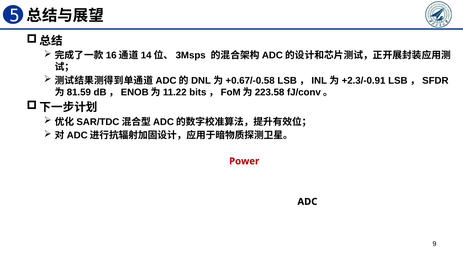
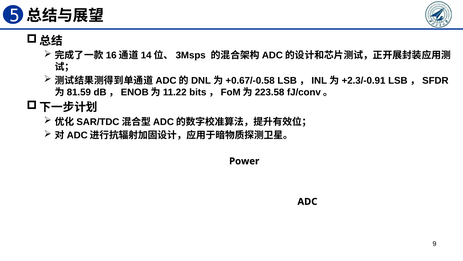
Power colour: red -> black (244, 161)
